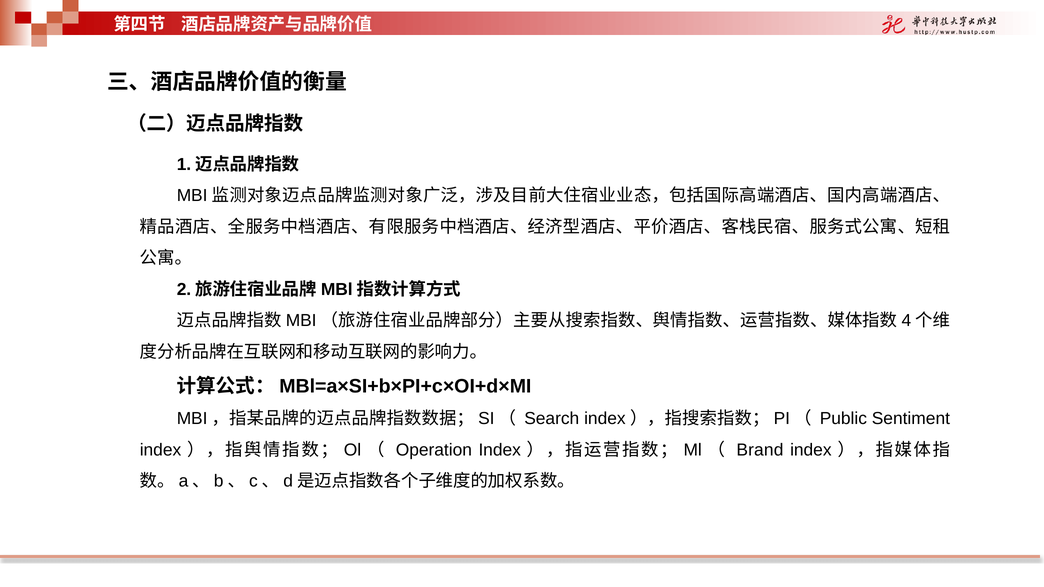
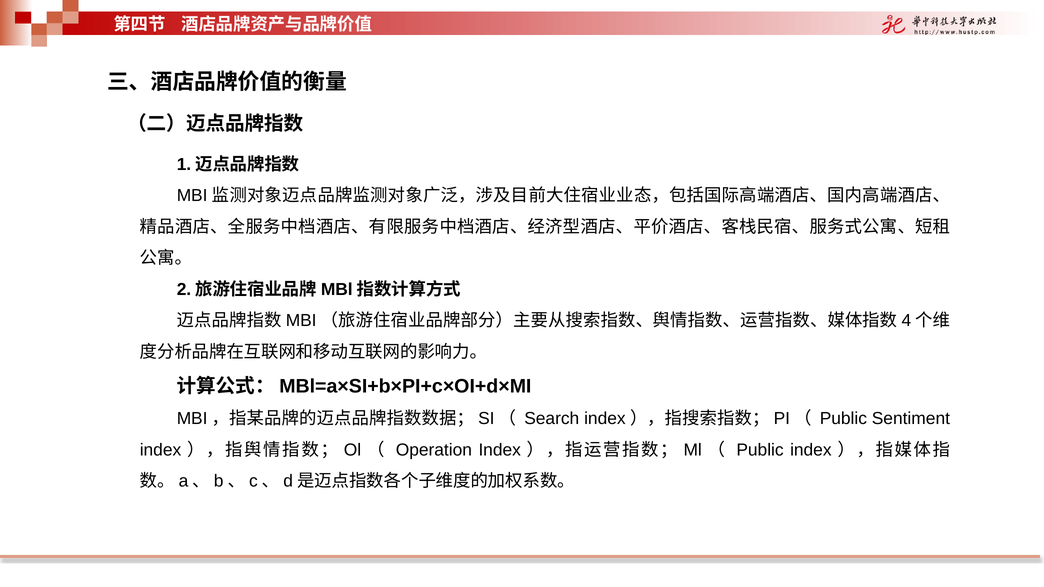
Brand: Brand -> Public (760, 450)
